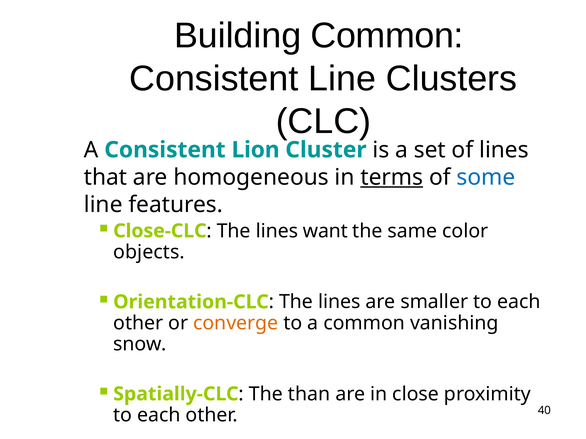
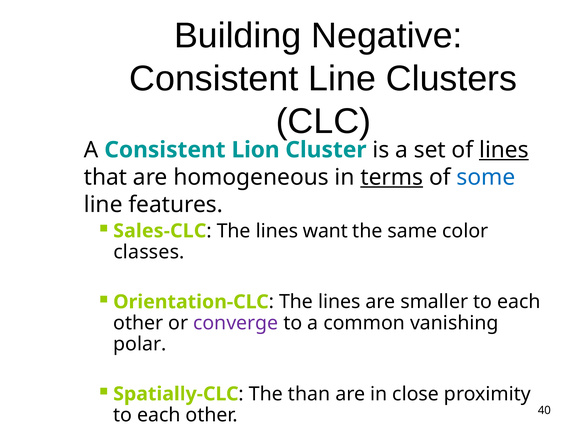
Building Common: Common -> Negative (387, 36)
lines underline: none -> present (504, 150)
Close-CLC: Close-CLC -> Sales-CLC (160, 231)
objects: objects -> classes (149, 252)
converge colour: orange -> purple (236, 323)
snow: snow -> polar (140, 344)
